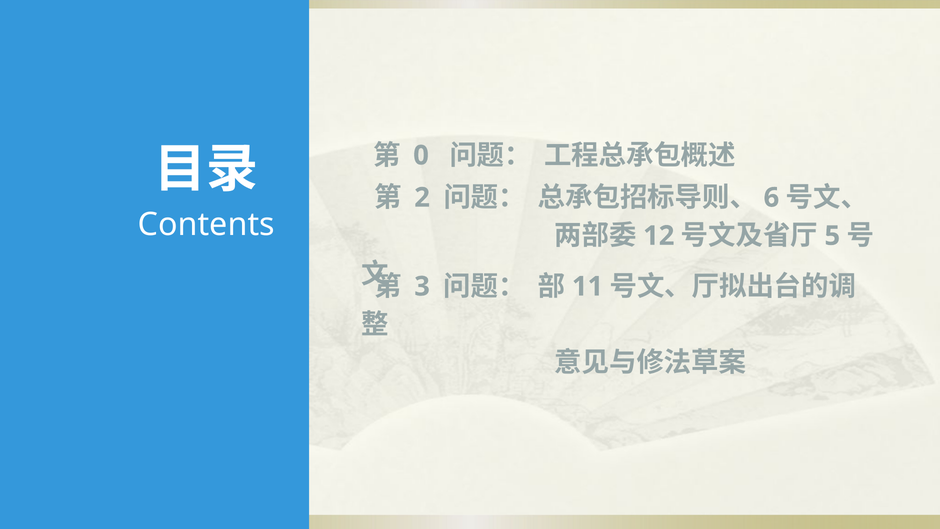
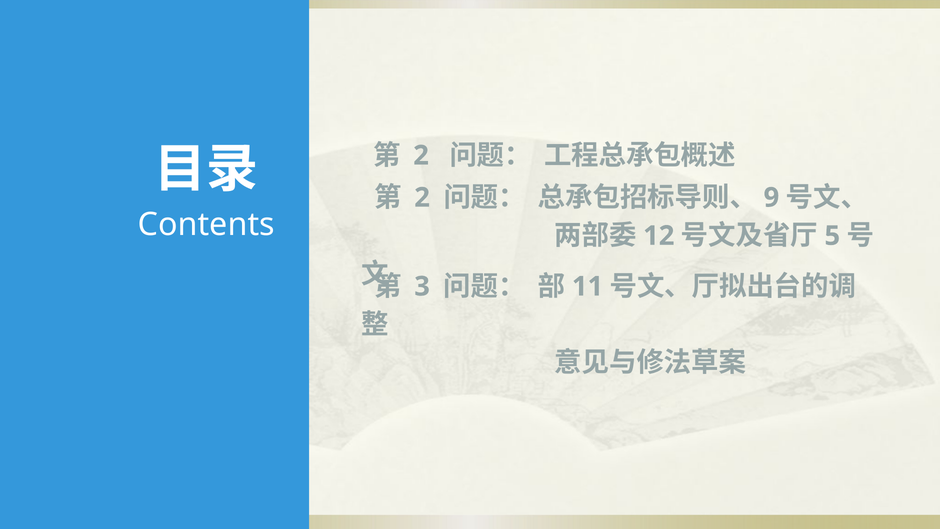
0: 0 -> 2 (421, 155)
6: 6 -> 9 (771, 198)
